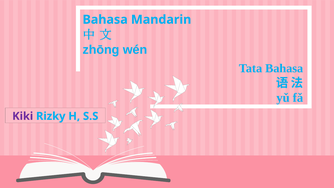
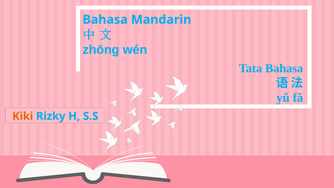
Kiki colour: purple -> orange (23, 116)
